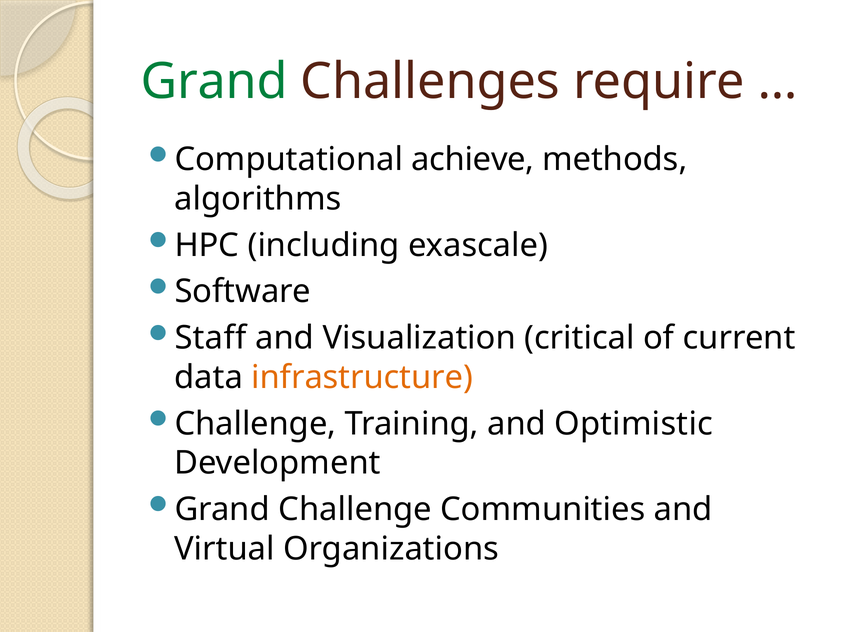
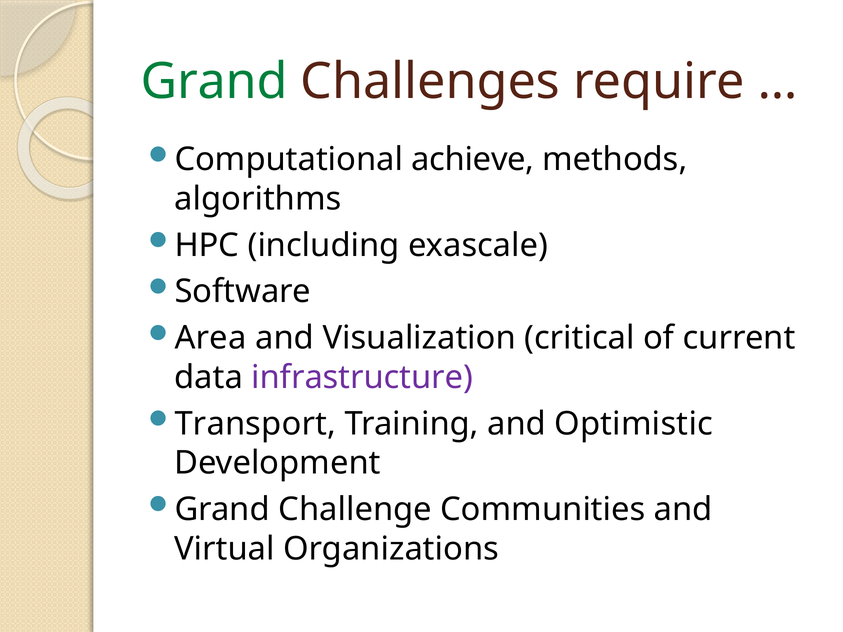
Staff: Staff -> Area (211, 338)
infrastructure colour: orange -> purple (362, 378)
Challenge: Challenge -> Transport (255, 424)
